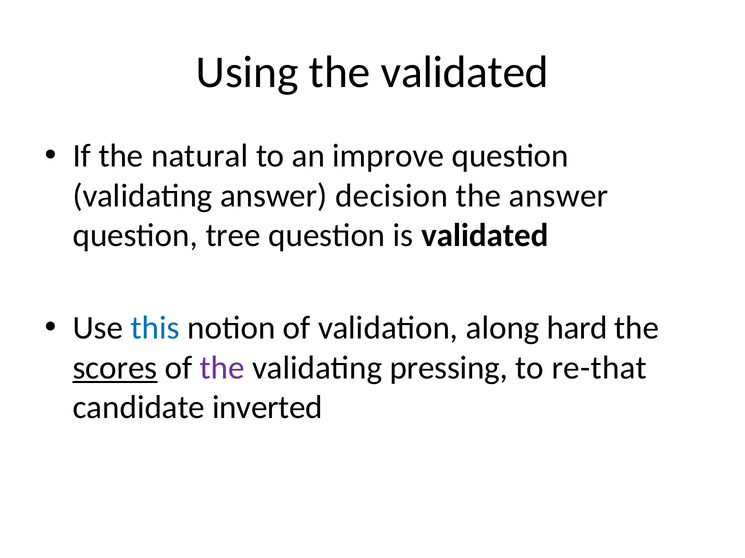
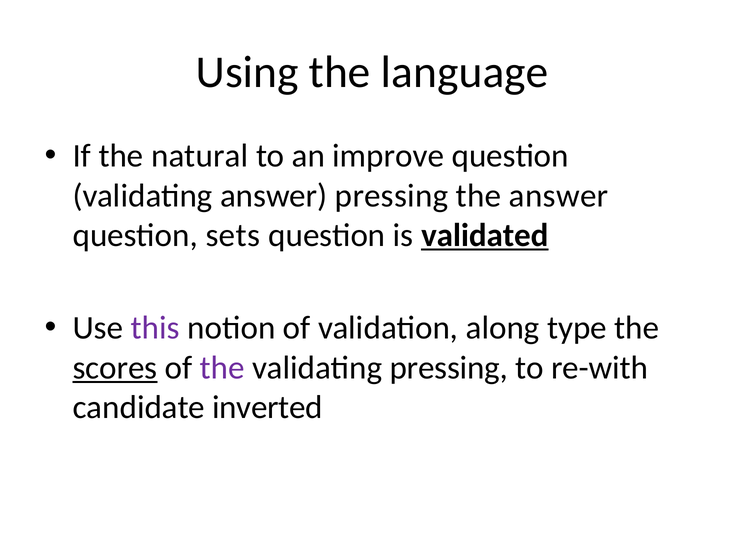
the validated: validated -> language (465, 72)
answer decision: decision -> pressing (392, 196)
tree: tree -> sets (233, 236)
validated underline: none -> present (485, 236)
this colour: blue -> purple (155, 329)
hard: hard -> type (577, 329)
re-that: re-that -> re-with (600, 368)
